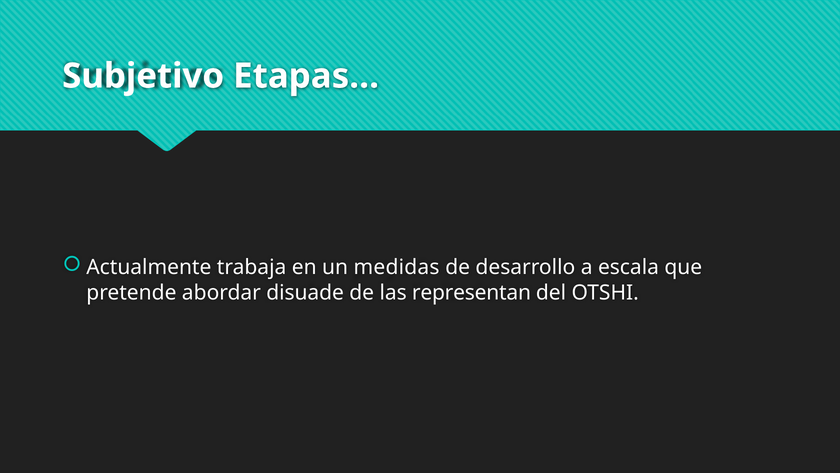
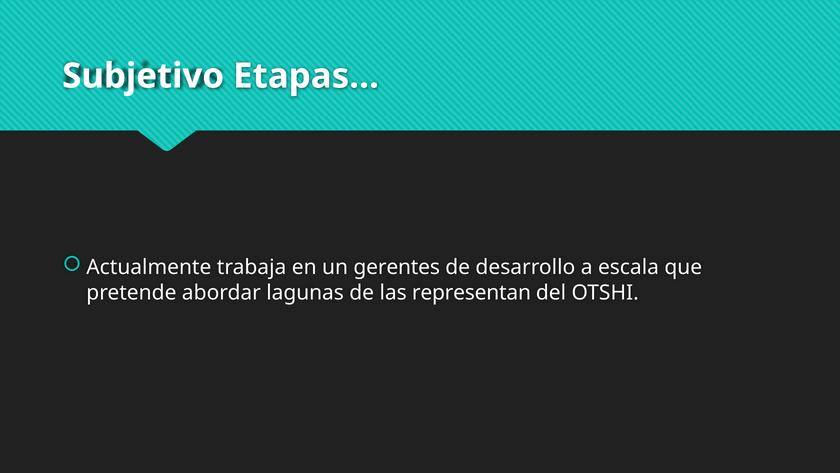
medidas: medidas -> gerentes (397, 267)
disuade: disuade -> lagunas (305, 292)
